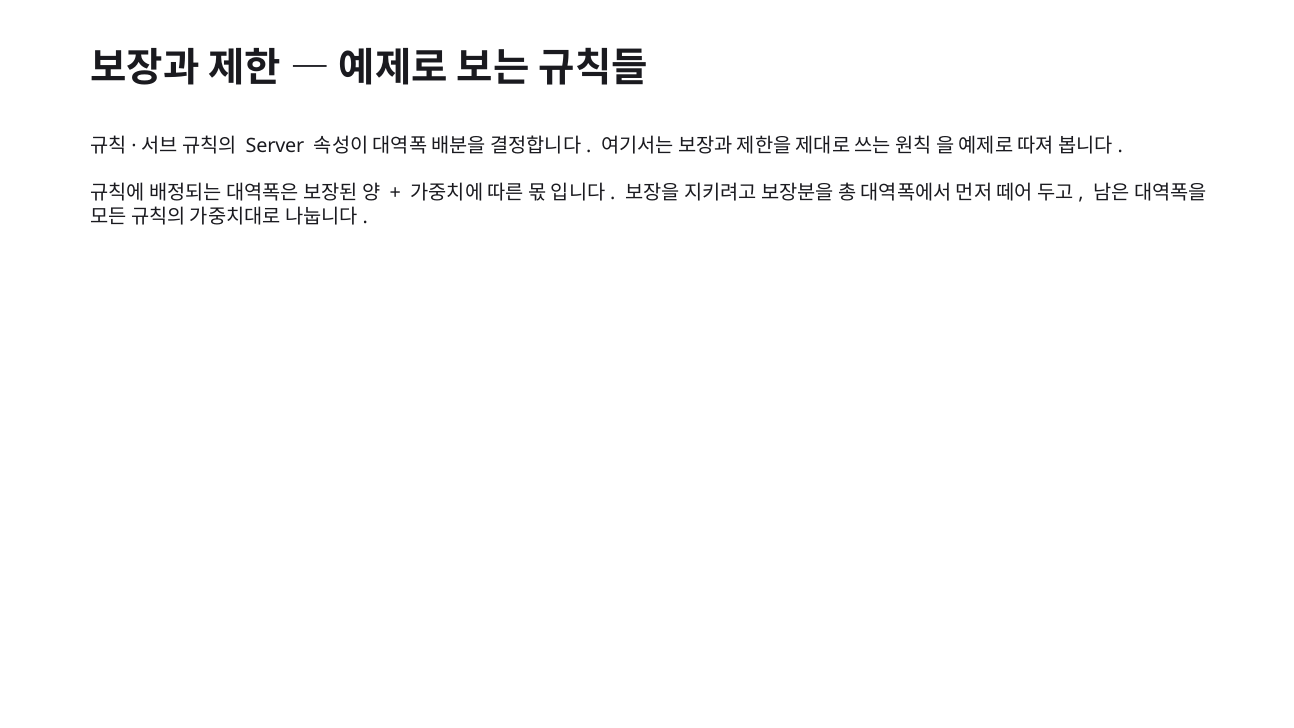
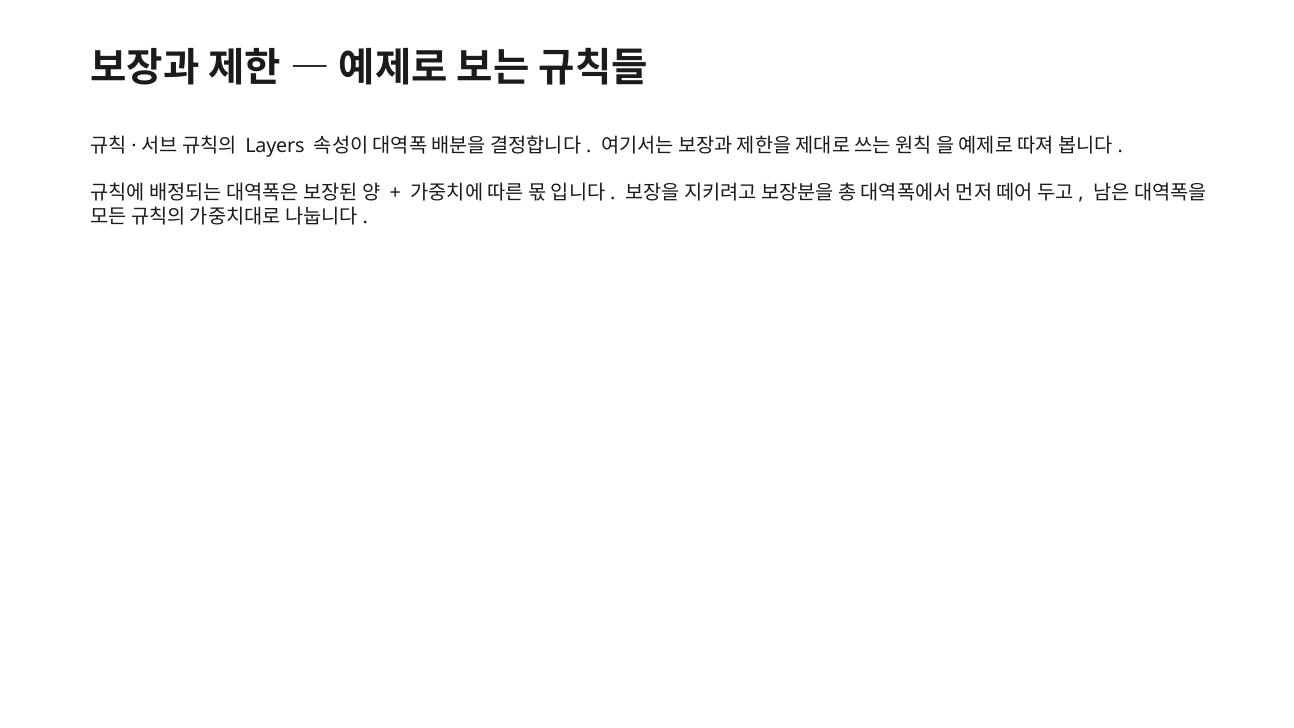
Server: Server -> Layers (275, 146)
